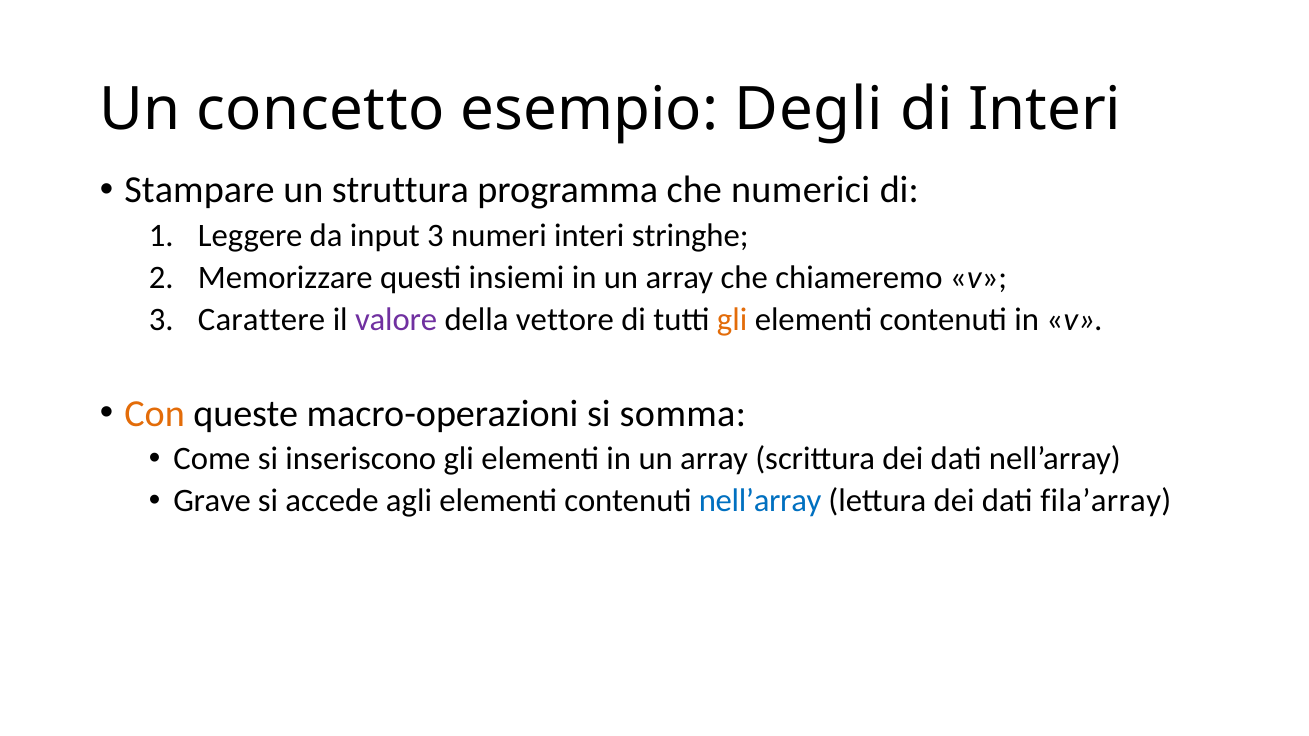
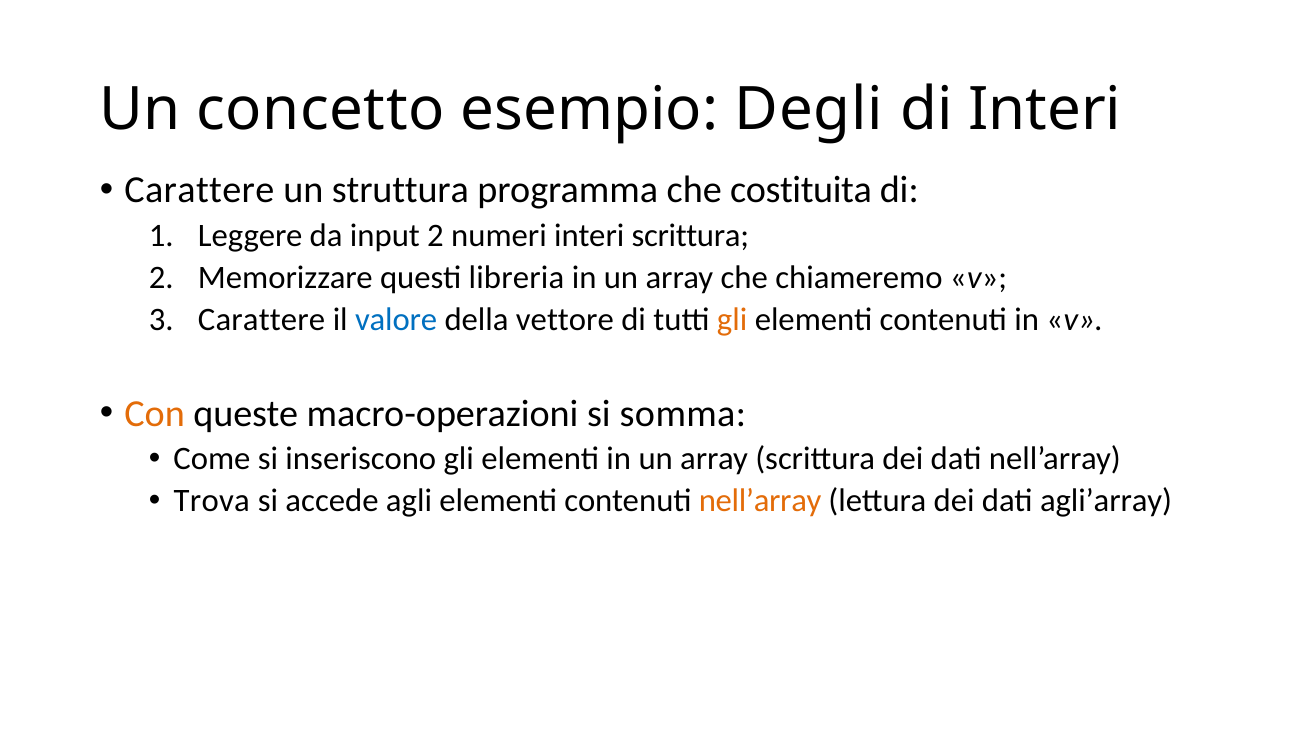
Stampare: Stampare -> Carattere (199, 190)
numerici: numerici -> costituita (801, 190)
input 3: 3 -> 2 (435, 235)
interi stringhe: stringhe -> scrittura (690, 235)
insiemi: insiemi -> libreria (516, 277)
valore colour: purple -> blue (396, 320)
Grave: Grave -> Trova (212, 501)
nell’array colour: blue -> orange (760, 501)
fila’array: fila’array -> agli’array (1106, 501)
